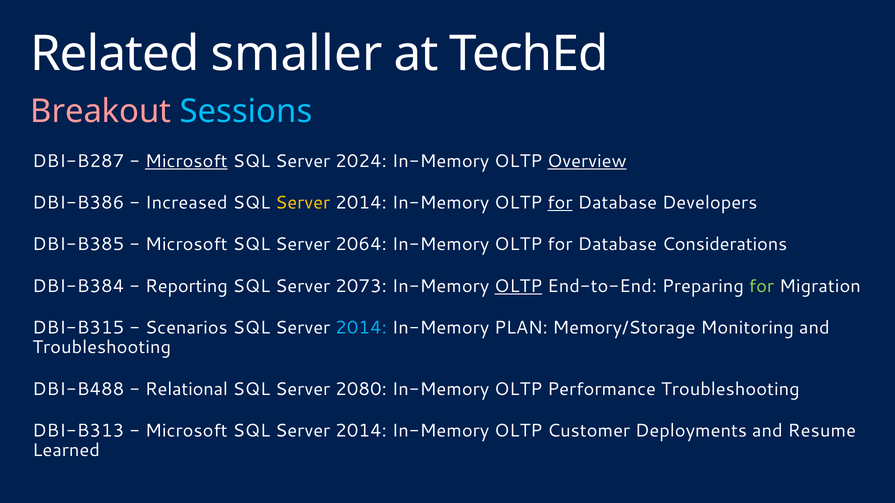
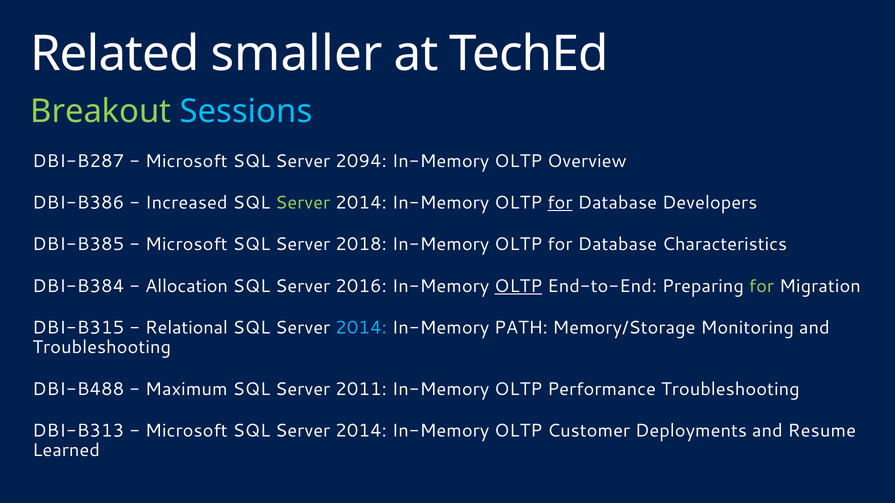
Breakout colour: pink -> light green (101, 111)
Microsoft underline: present -> none (186, 161)
2024: 2024 -> 2094 (361, 161)
Overview underline: present -> none (587, 161)
Server colour: yellow -> light green (303, 203)
2064: 2064 -> 2018 (361, 244)
Considerations: Considerations -> Characteristics (725, 244)
Reporting: Reporting -> Allocation (186, 286)
2073: 2073 -> 2016 (361, 286)
Scenarios: Scenarios -> Relational (186, 328)
PLAN: PLAN -> PATH (521, 328)
Relational: Relational -> Maximum (186, 389)
2080: 2080 -> 2011 (361, 389)
